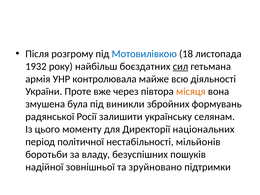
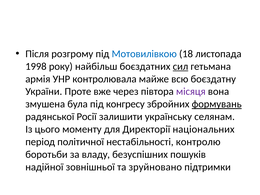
1932: 1932 -> 1998 (36, 66)
діяльності: діяльності -> боєздатну (213, 79)
місяця colour: orange -> purple (191, 92)
виникли: виникли -> конгресу (125, 104)
формувань underline: none -> present (217, 104)
мільйонів: мільйонів -> контролю (198, 142)
